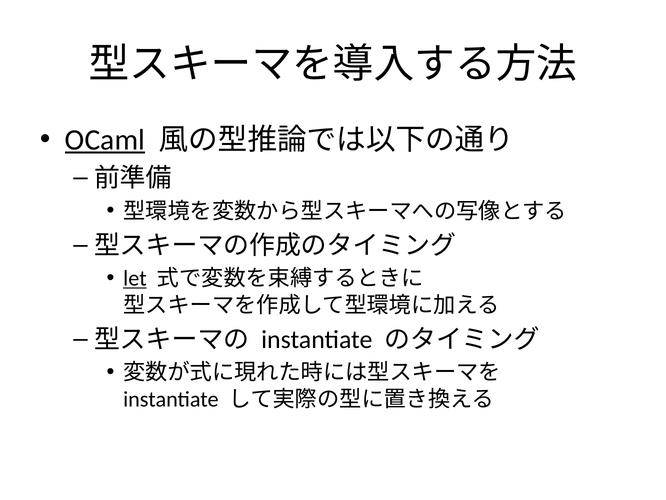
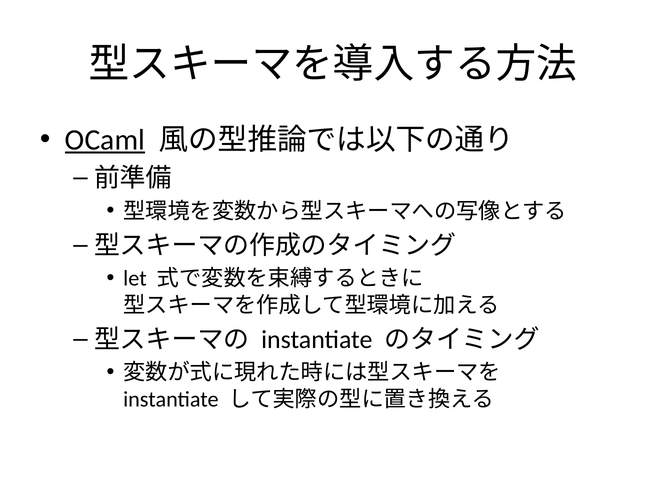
let underline: present -> none (135, 278)
